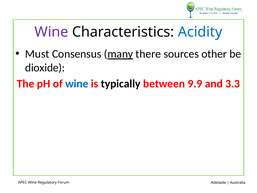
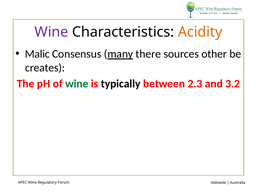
Acidity colour: blue -> orange (200, 32)
Must: Must -> Malic (37, 54)
dioxide: dioxide -> creates (45, 68)
wine colour: blue -> green (77, 84)
9.9: 9.9 -> 2.3 (195, 84)
3.3: 3.3 -> 3.2 (233, 84)
